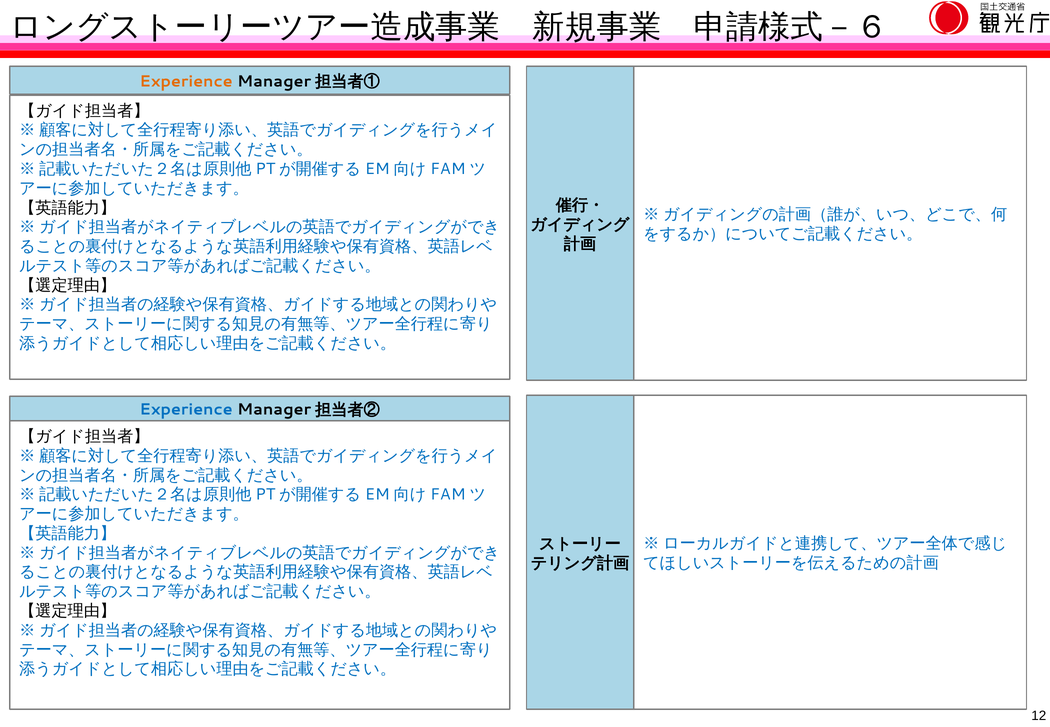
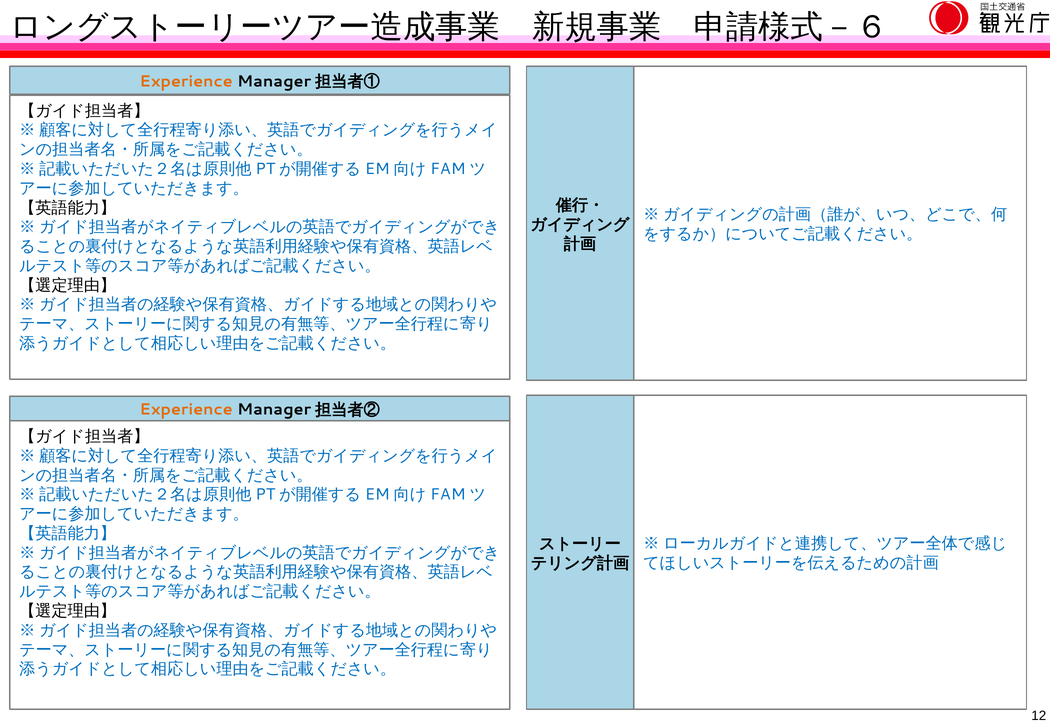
Experience colour: blue -> orange (186, 410)
